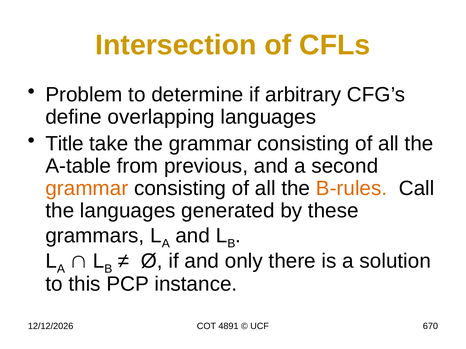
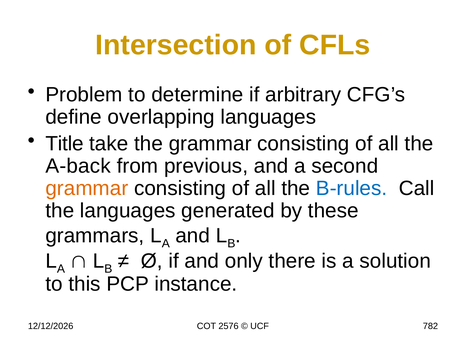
A-table: A-table -> A-back (78, 166)
B-rules colour: orange -> blue (352, 189)
4891: 4891 -> 2576 (228, 327)
670: 670 -> 782 (430, 327)
